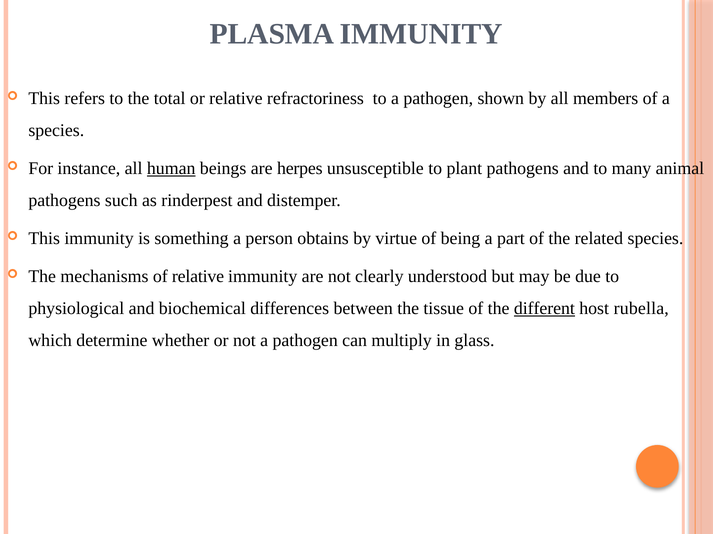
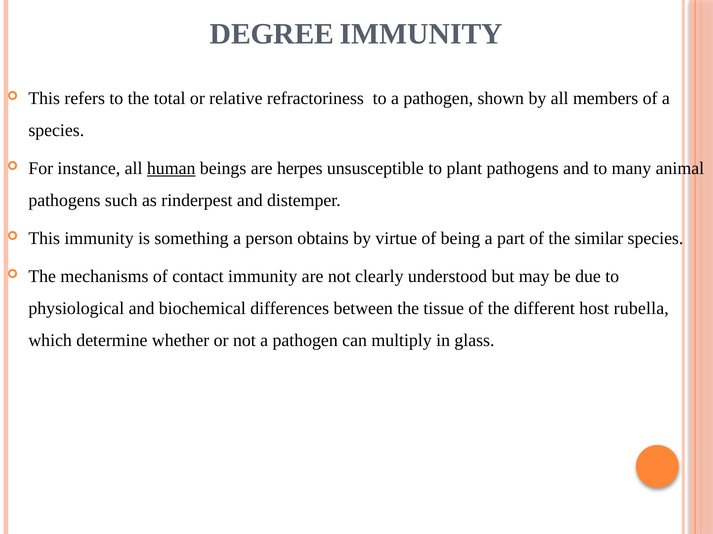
PLASMA: PLASMA -> DEGREE (272, 34)
related: related -> similar (599, 239)
of relative: relative -> contact (198, 277)
different underline: present -> none (544, 309)
